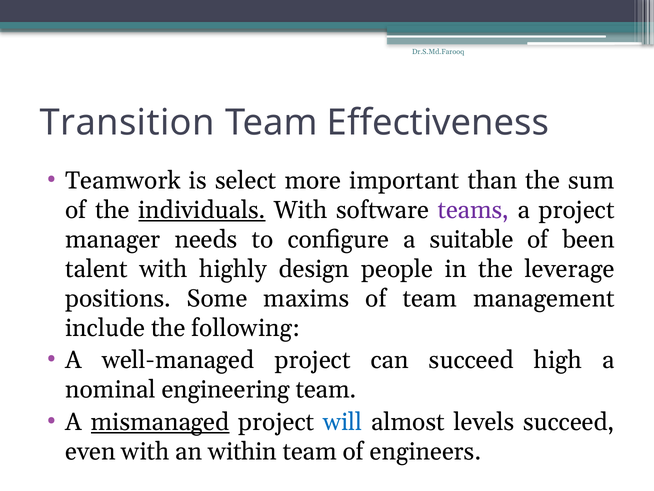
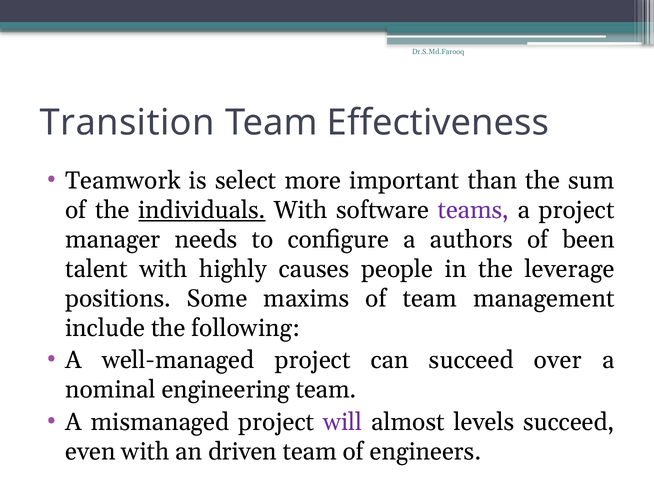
suitable: suitable -> authors (471, 239)
design: design -> causes (314, 269)
high: high -> over (558, 360)
mismanaged underline: present -> none (160, 422)
will colour: blue -> purple (343, 422)
within: within -> driven (242, 451)
